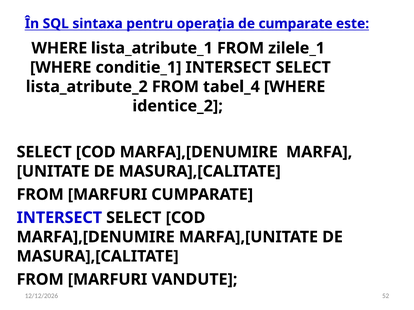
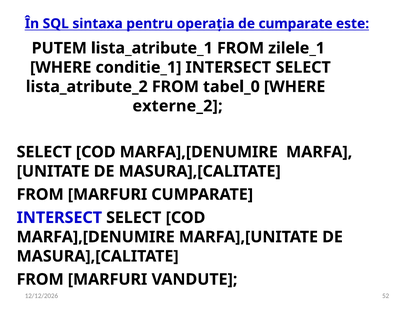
WHERE: WHERE -> PUTEM (59, 48)
tabel_4: tabel_4 -> tabel_0 (231, 87)
identice_2: identice_2 -> externe_2 (178, 106)
